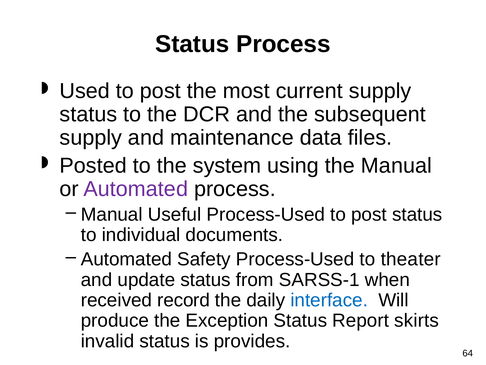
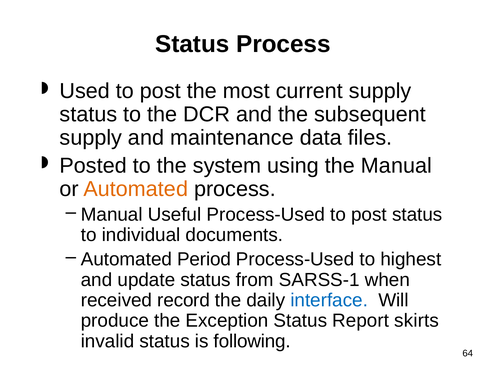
Automated colour: purple -> orange (136, 189)
Safety: Safety -> Period (204, 259)
theater: theater -> highest (411, 259)
provides: provides -> following (252, 341)
